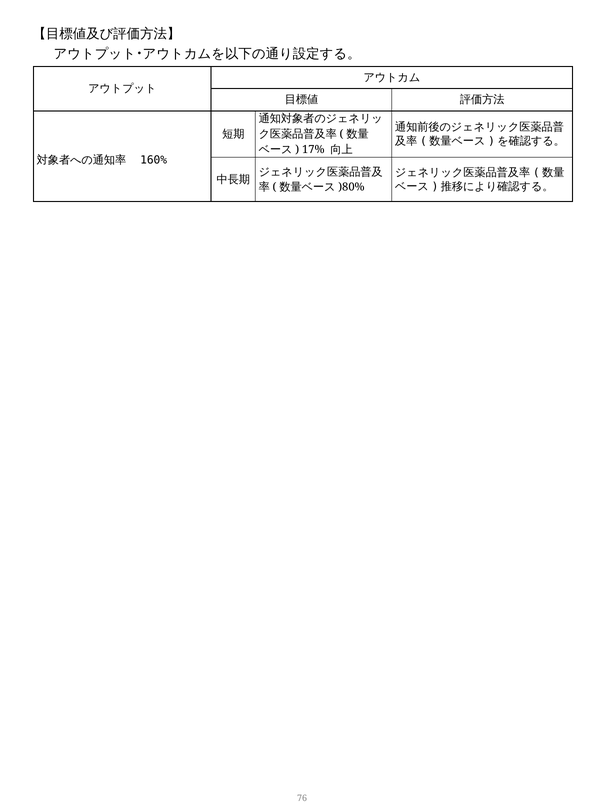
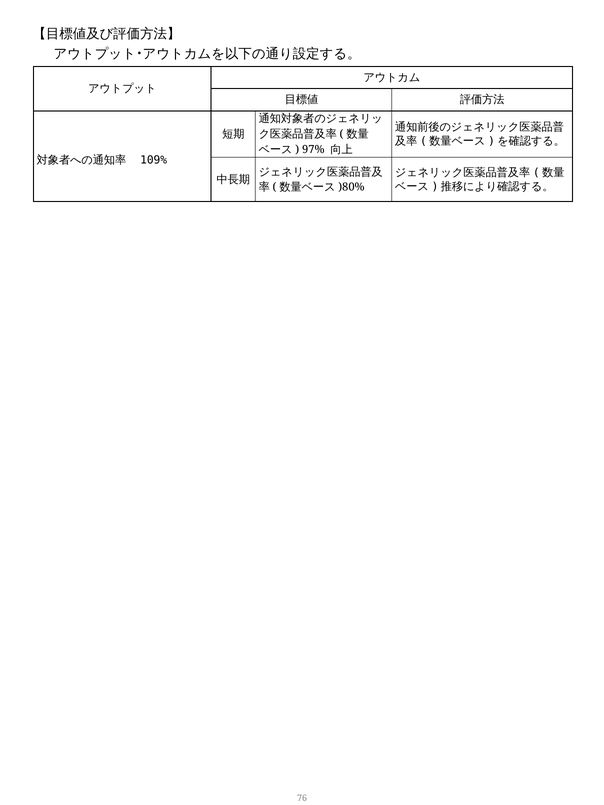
17%: 17% -> 97% (313, 149)
160%: 160% -> 109% (154, 160)
